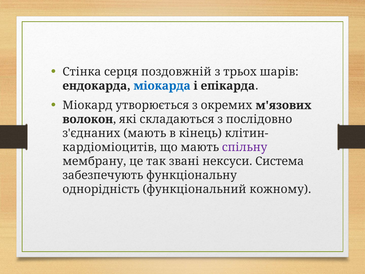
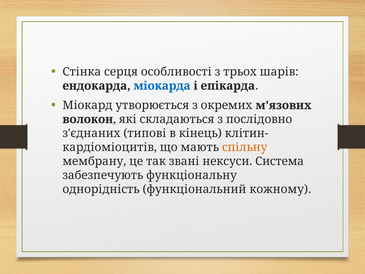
поздовжній: поздовжній -> особливості (176, 72)
з'єднаних мають: мають -> типові (145, 133)
спільну colour: purple -> orange (245, 147)
